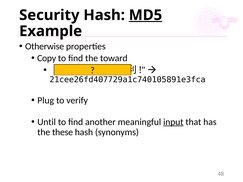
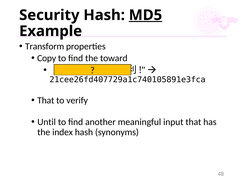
Otherwise: Otherwise -> Transform (45, 46)
Plug: Plug -> That (46, 100)
input underline: present -> none (173, 122)
these: these -> index (63, 132)
